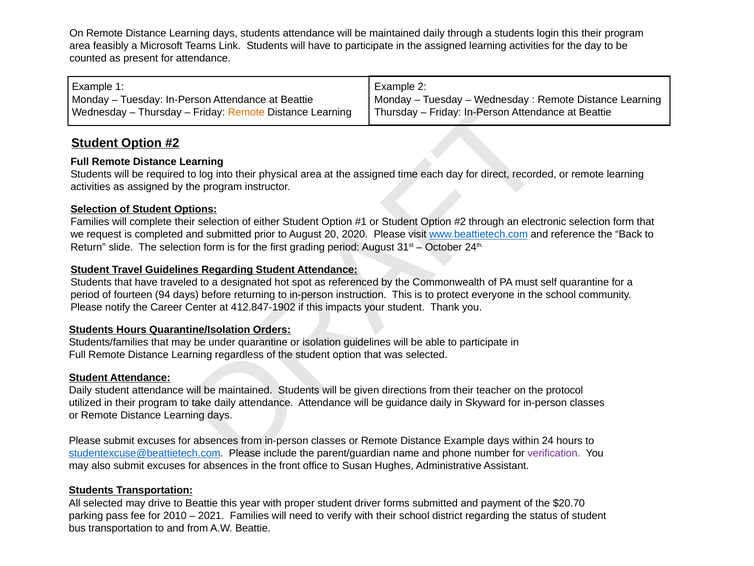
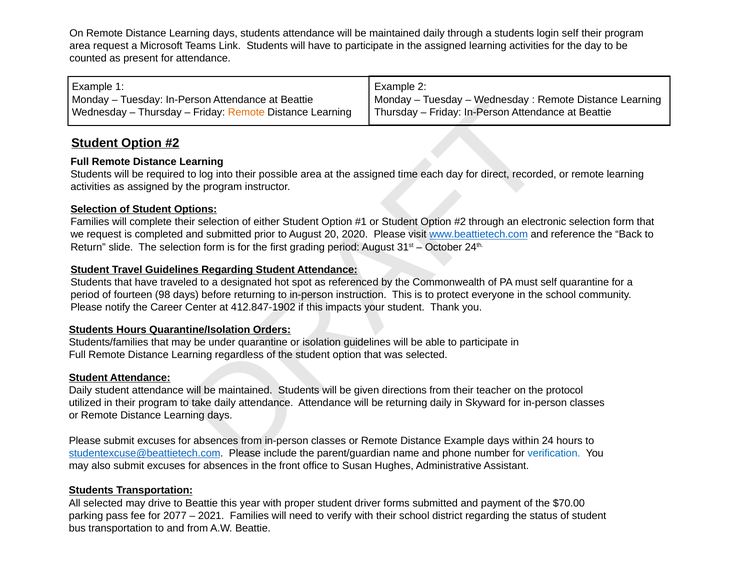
login this: this -> self (570, 33)
area feasibly: feasibly -> request (111, 46)
physical: physical -> possible (278, 174)
94: 94 -> 98 (163, 294)
guidance: guidance -> returning (407, 402)
verification colour: purple -> blue (554, 453)
$20.70: $20.70 -> $70.00 (569, 503)
2010: 2010 -> 2077 (175, 515)
